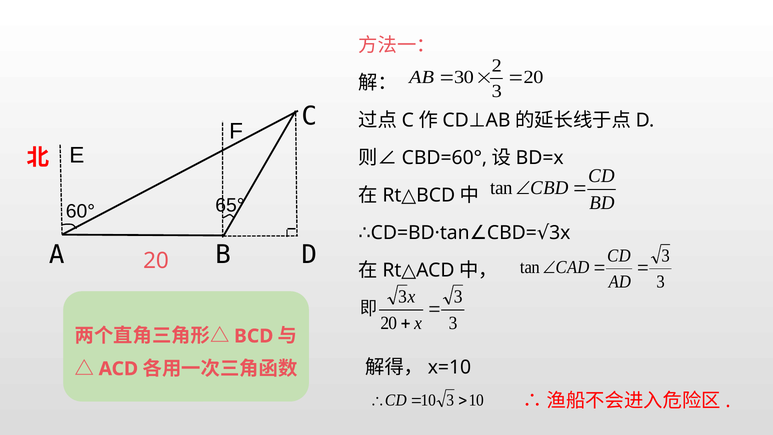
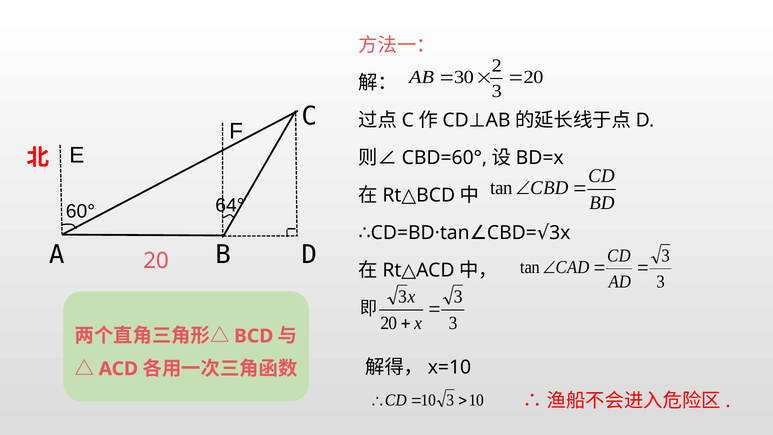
65°: 65° -> 64° (230, 205)
